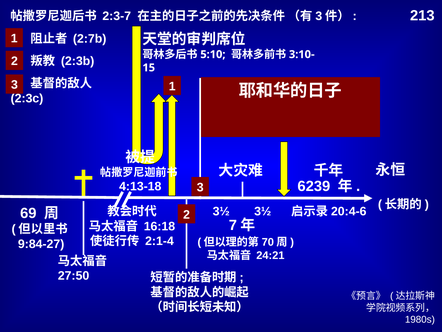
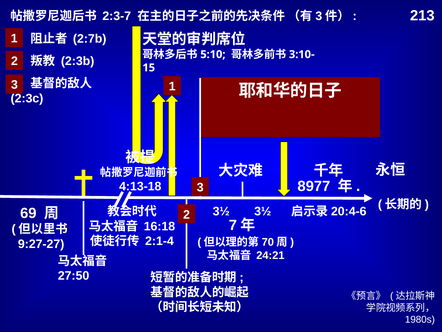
6239: 6239 -> 8977 (314, 186)
9:84-27: 9:84-27 -> 9:27-27 (41, 244)
